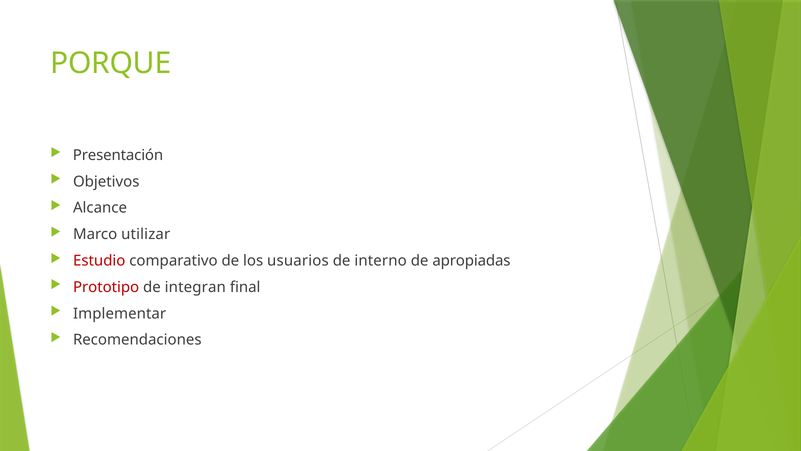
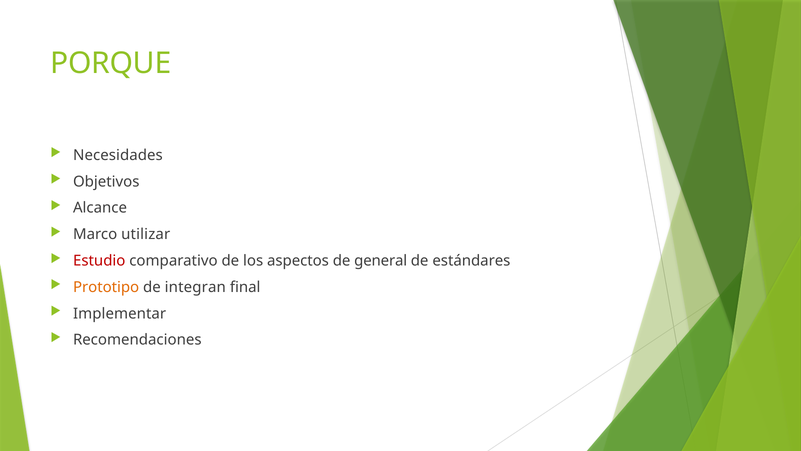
Presentación: Presentación -> Necesidades (118, 155)
usuarios: usuarios -> aspectos (298, 261)
interno: interno -> general (381, 261)
apropiadas: apropiadas -> estándares (471, 261)
Prototipo colour: red -> orange (106, 287)
